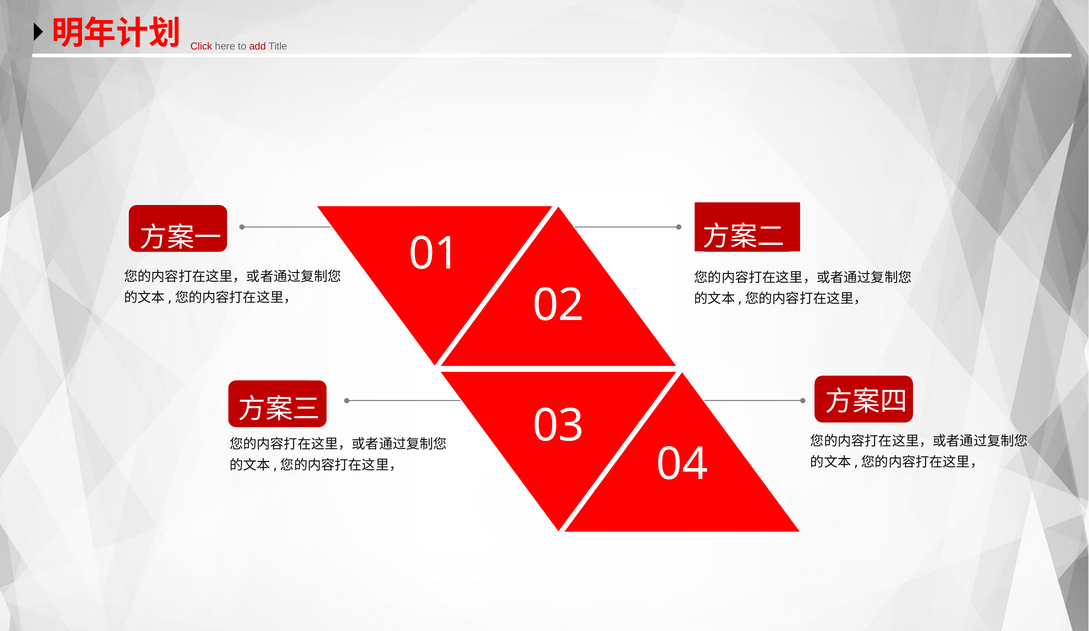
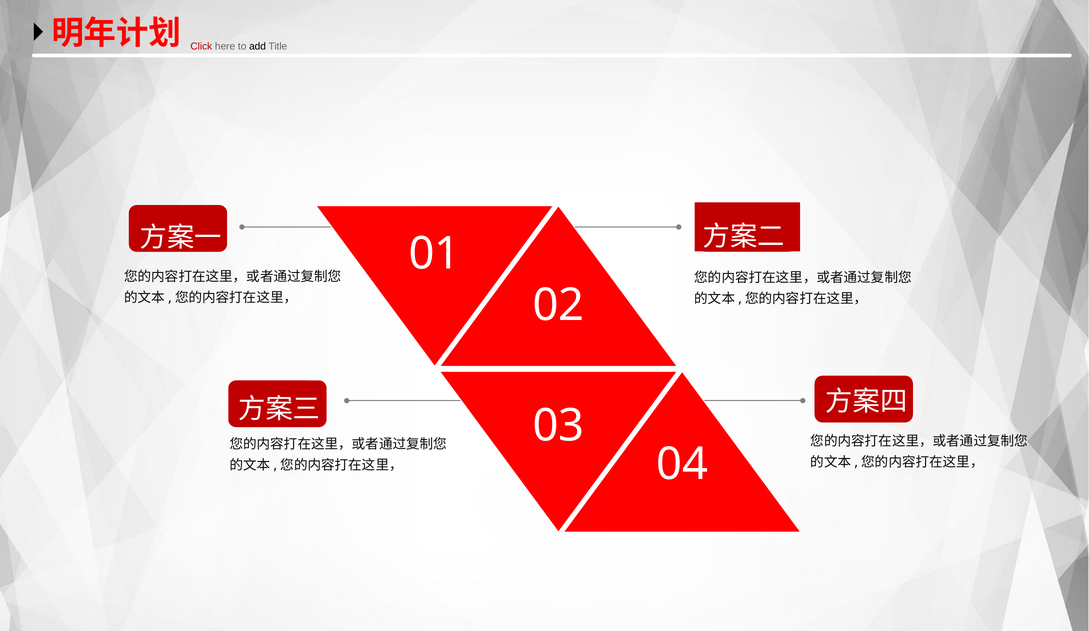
add colour: red -> black (258, 46)
